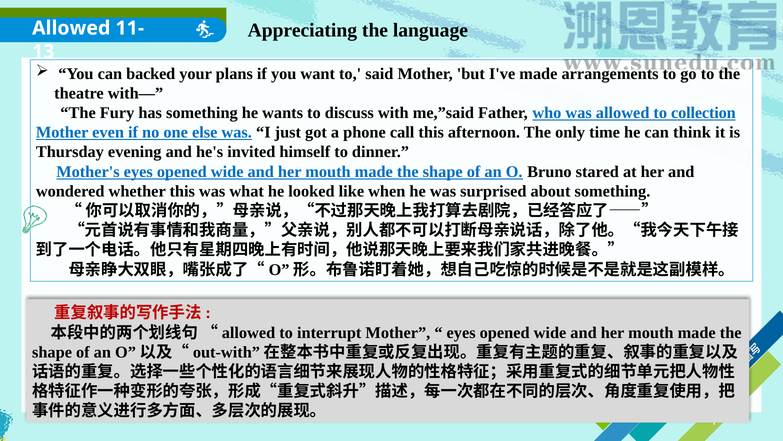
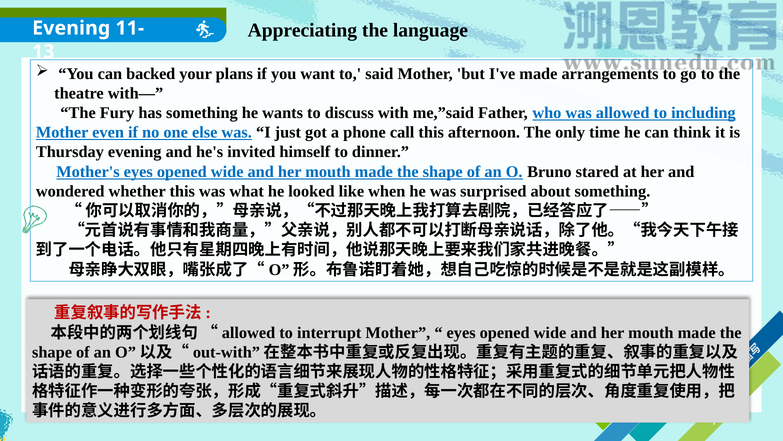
Allowed: Allowed -> Evening (71, 28)
collection: collection -> including (703, 113)
